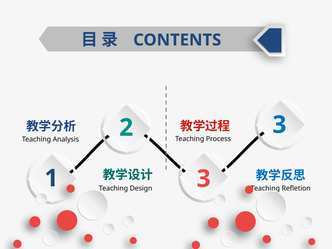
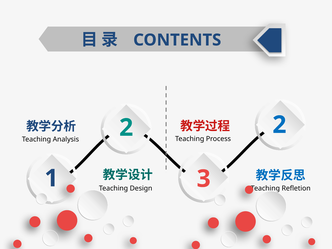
2 3: 3 -> 2 (279, 125)
